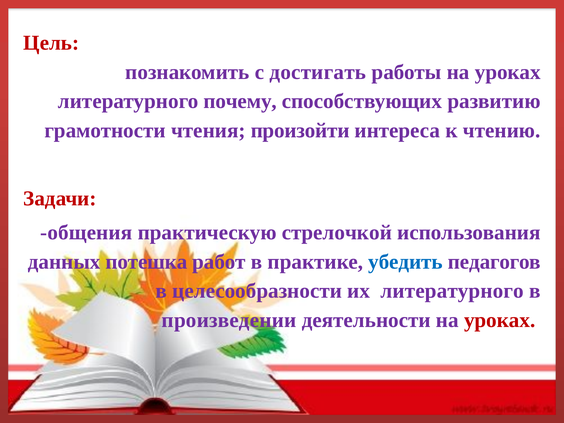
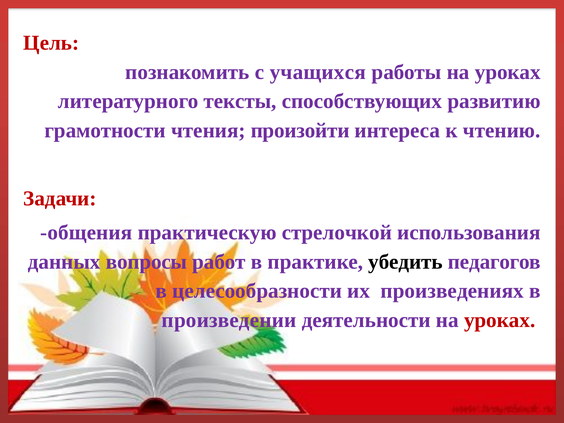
достигать: достигать -> учащихся (318, 72)
почему: почему -> тексты (240, 101)
потешка: потешка -> вопросы (146, 262)
убедить colour: blue -> black (405, 262)
их литературного: литературного -> произведениях (452, 291)
